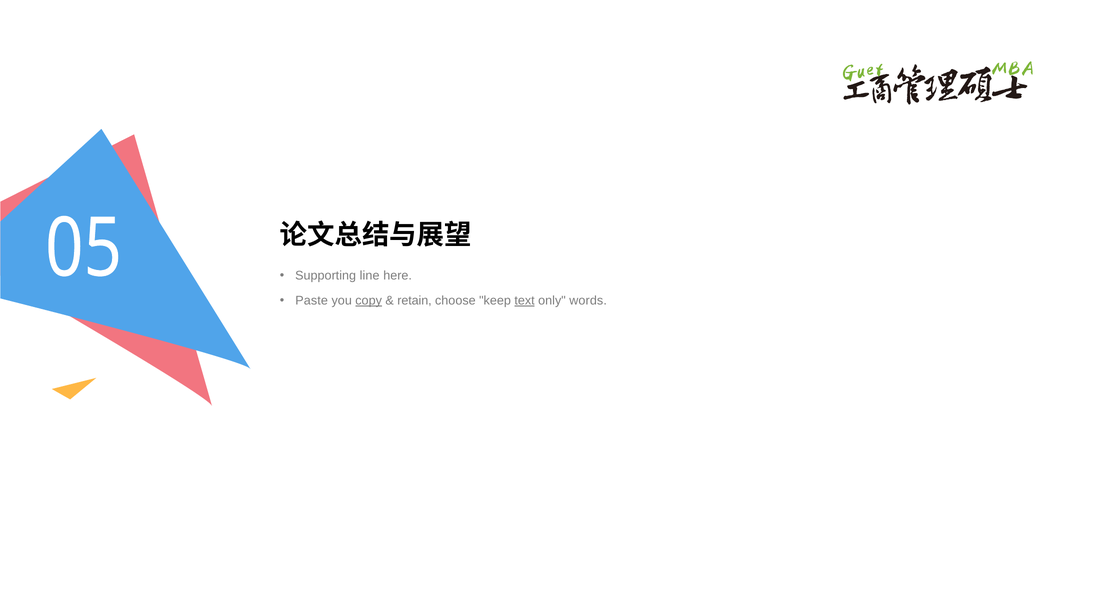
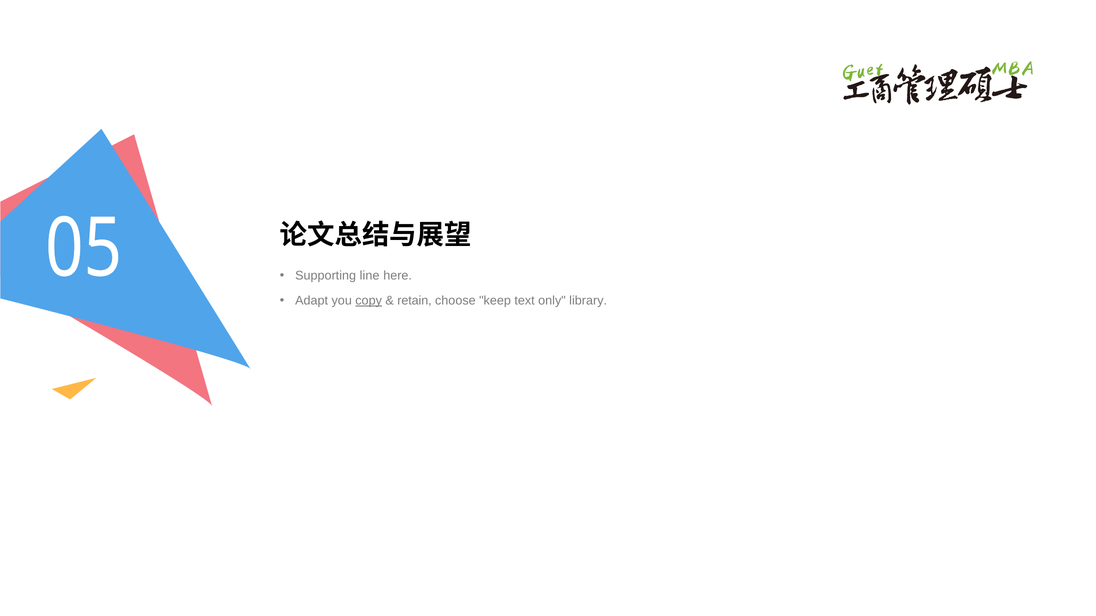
Paste: Paste -> Adapt (312, 301)
text underline: present -> none (525, 301)
words: words -> library (588, 301)
